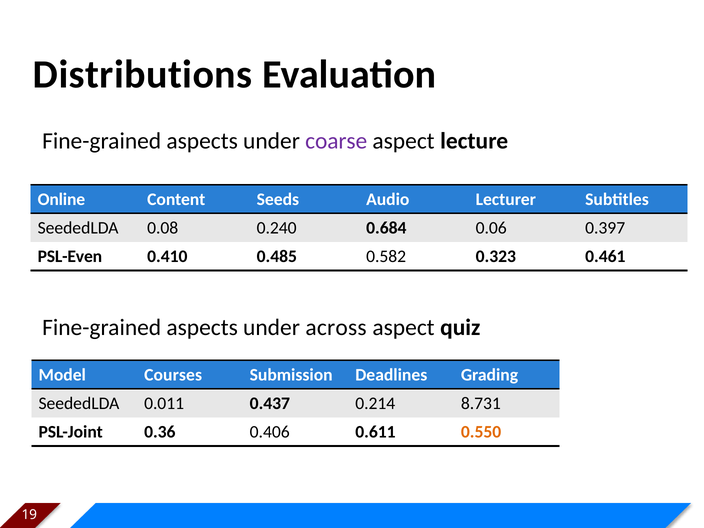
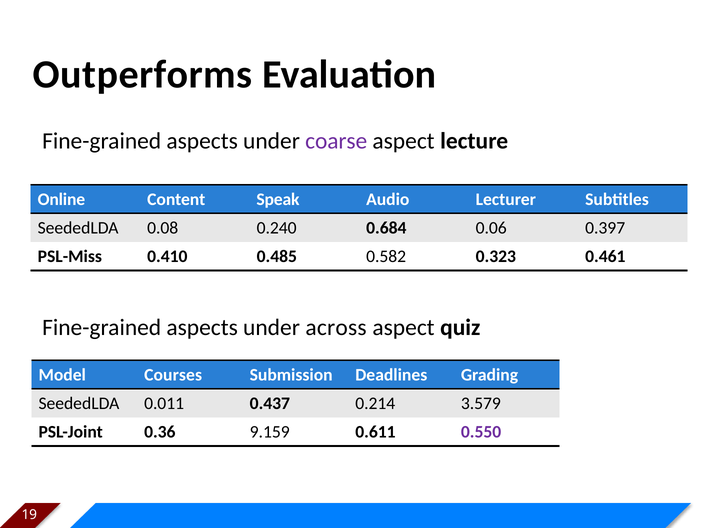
Distributions: Distributions -> Outperforms (143, 74)
Seeds: Seeds -> Speak (278, 199)
PSL-Even: PSL-Even -> PSL-Miss (70, 256)
8.731: 8.731 -> 3.579 (481, 403)
0.406: 0.406 -> 9.159 (270, 432)
0.550 colour: orange -> purple (481, 432)
